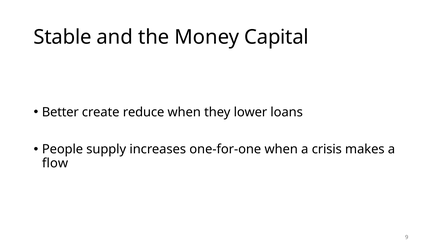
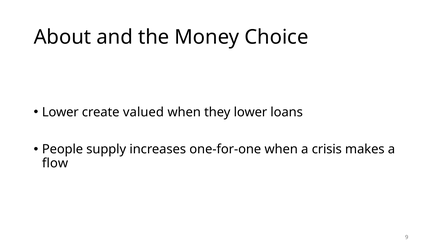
Stable: Stable -> About (62, 37)
Capital: Capital -> Choice (276, 37)
Better: Better -> Lower (60, 112)
reduce: reduce -> valued (143, 112)
